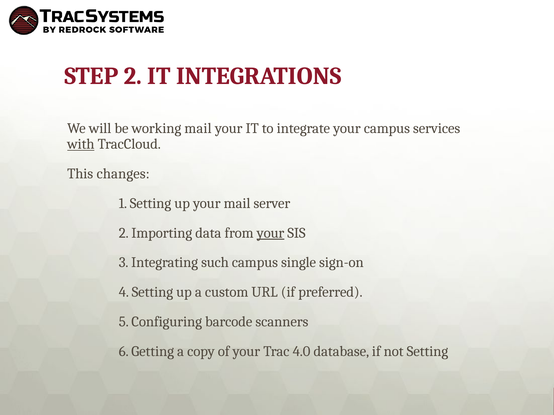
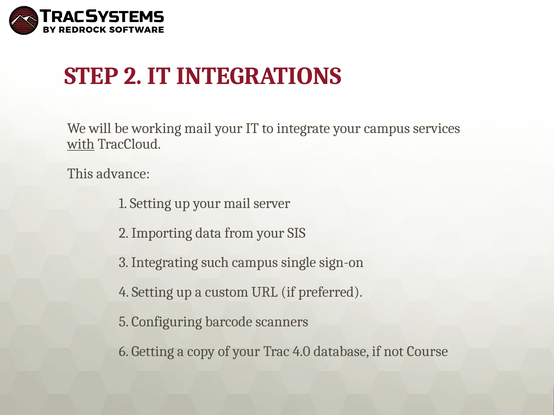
changes: changes -> advance (123, 174)
your underline: present -> none (271, 233)
not Setting: Setting -> Course (427, 352)
